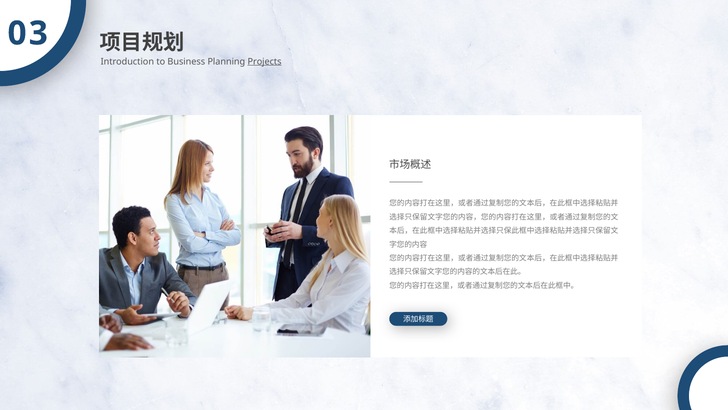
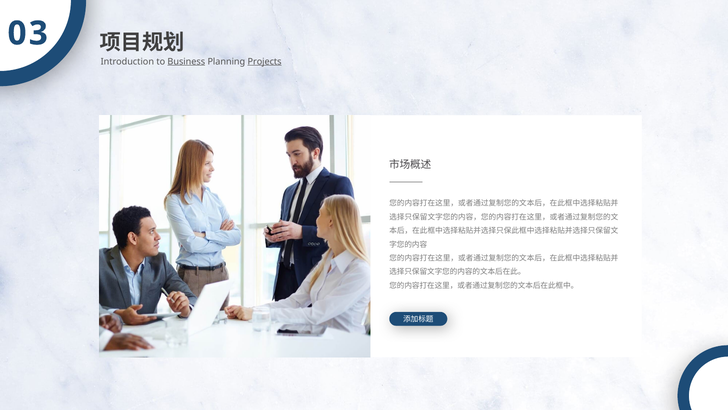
Business underline: none -> present (186, 61)
